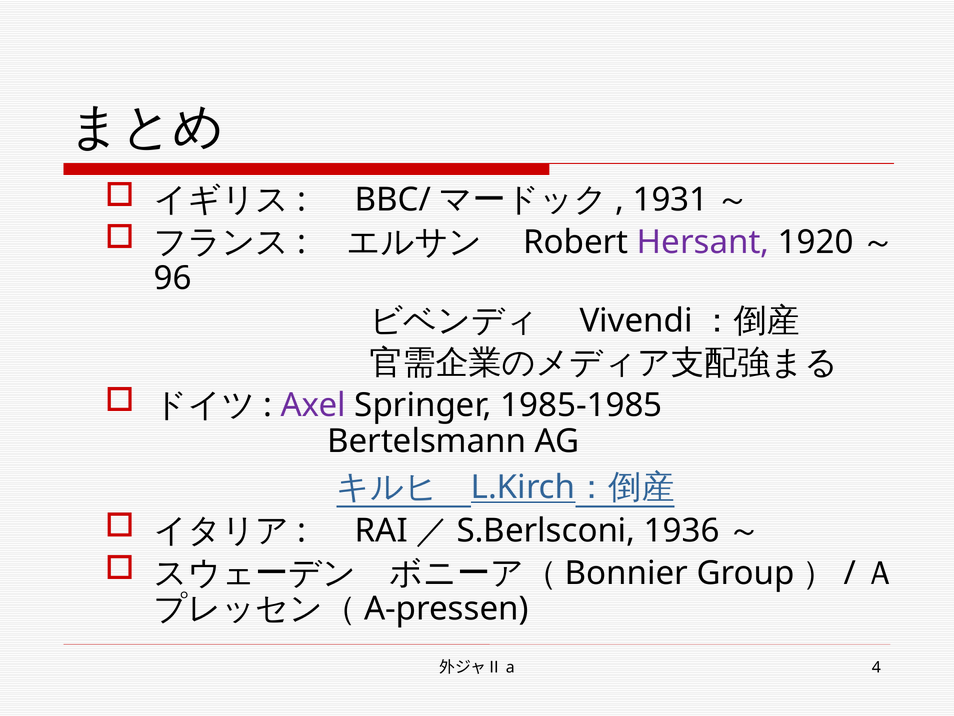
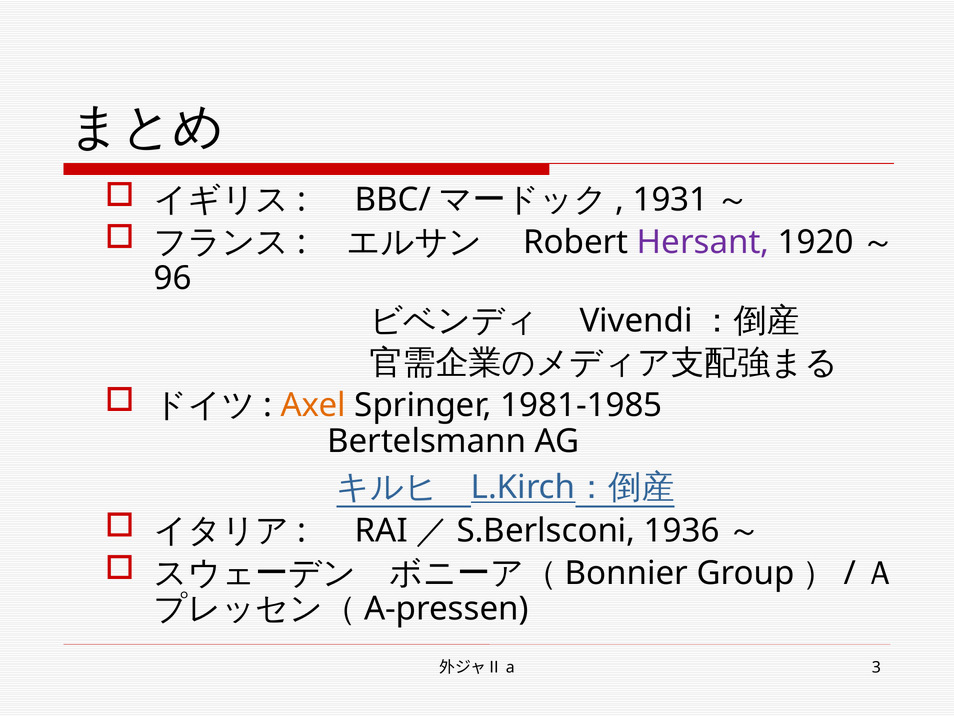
Axel colour: purple -> orange (313, 405)
1985-1985: 1985-1985 -> 1981-1985 (581, 405)
4: 4 -> 3 (876, 667)
